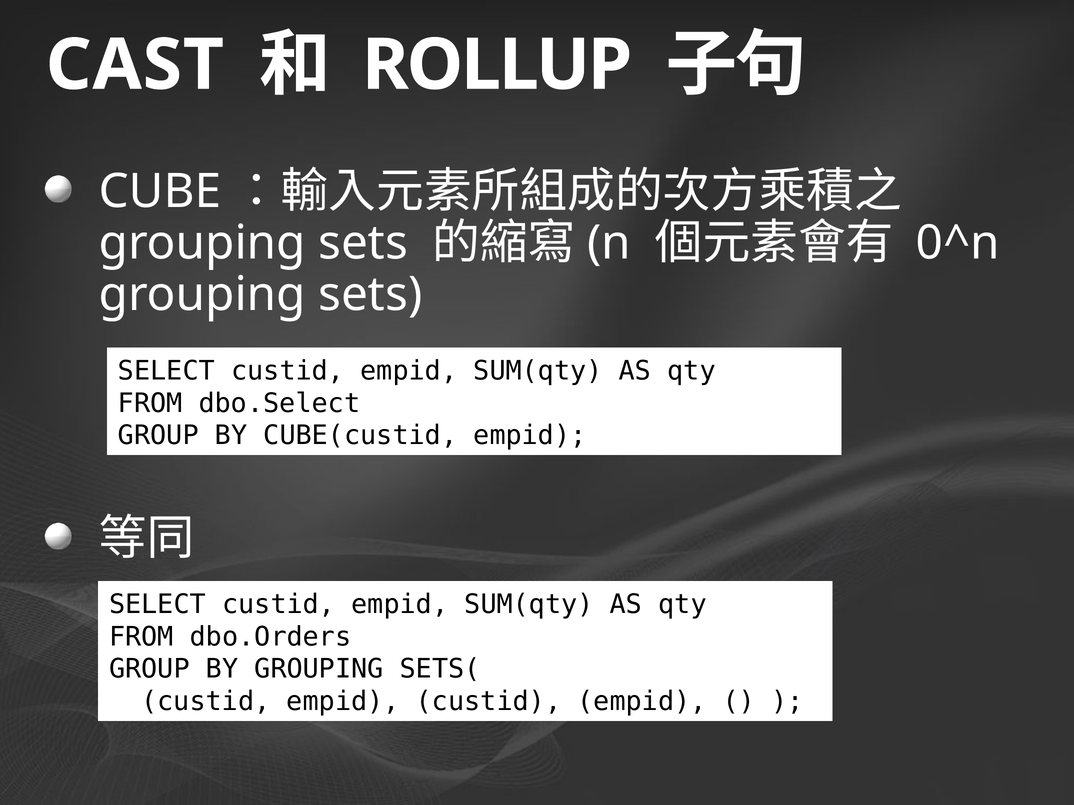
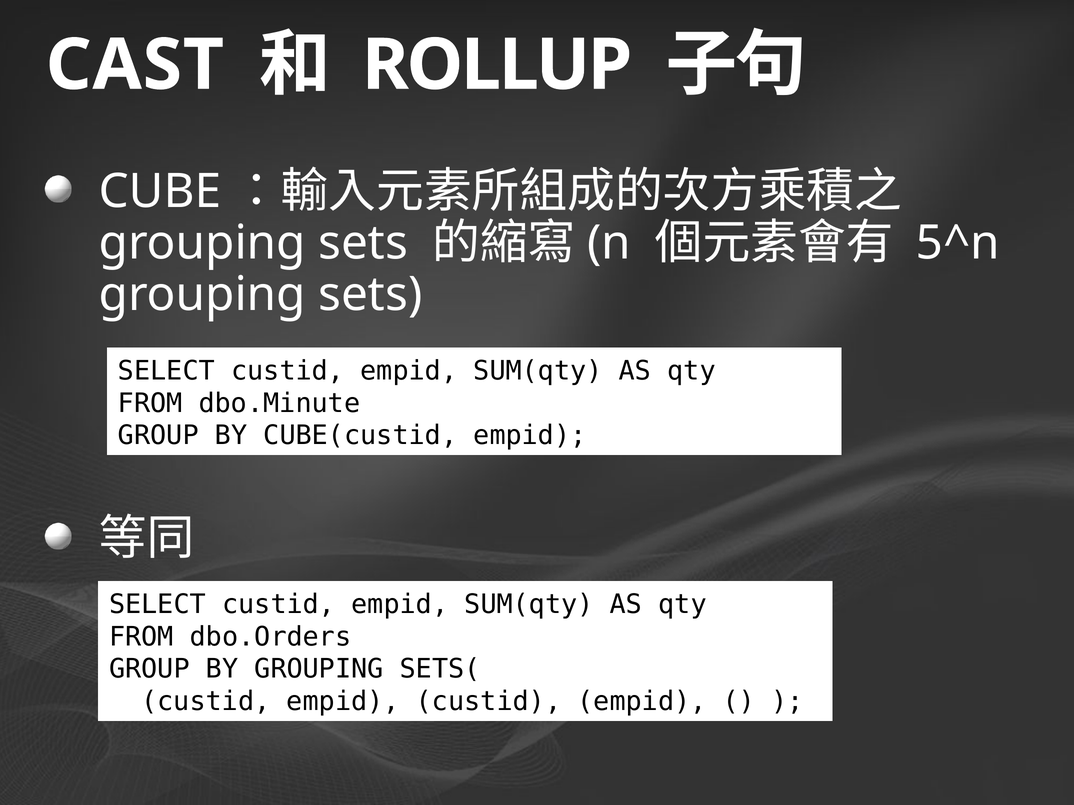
0^n: 0^n -> 5^n (958, 243)
dbo.Select: dbo.Select -> dbo.Minute (279, 403)
